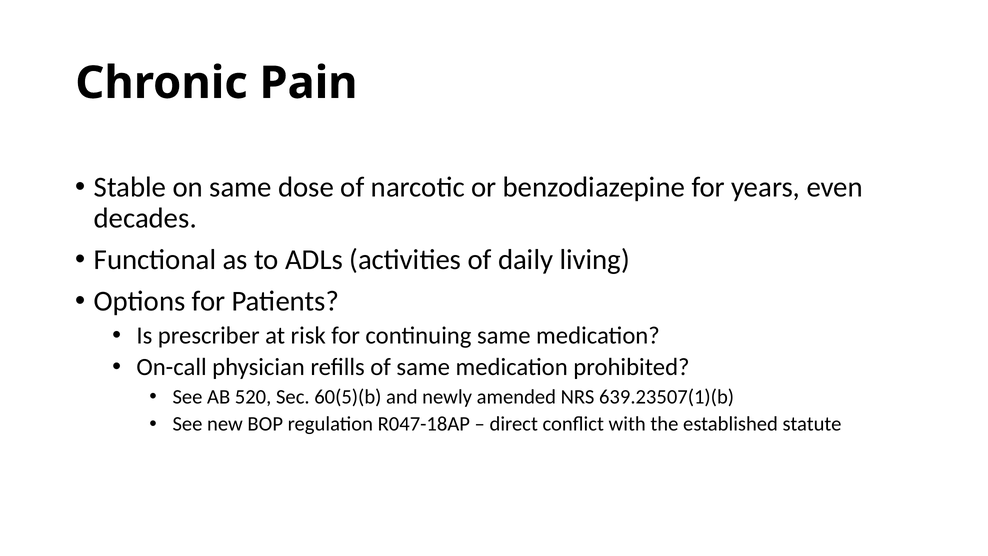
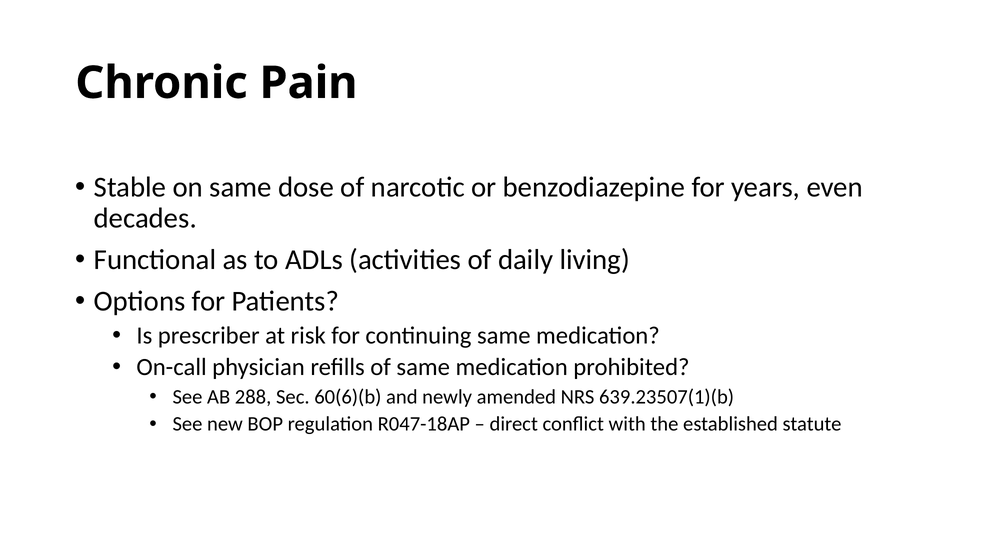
520: 520 -> 288 (253, 397)
60(5)(b: 60(5)(b -> 60(6)(b (348, 397)
